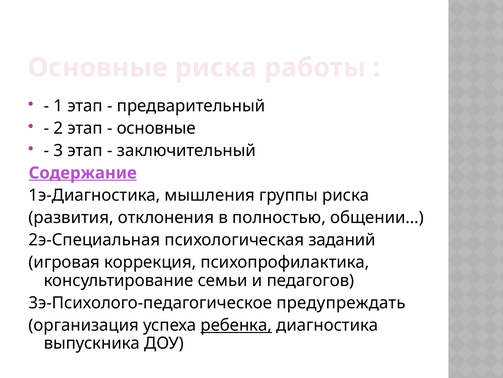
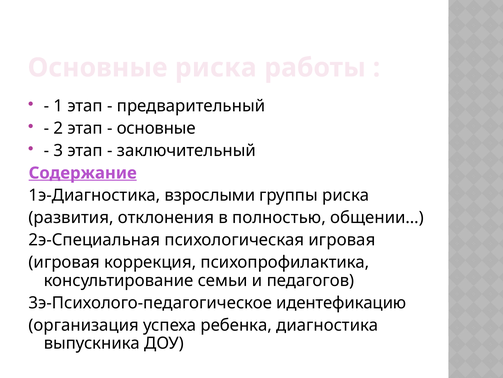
мышления: мышления -> взрослыми (210, 195)
психологическая заданий: заданий -> игровая (342, 240)
предупреждать: предупреждать -> идентефикацию (341, 302)
ребенка underline: present -> none (236, 325)
